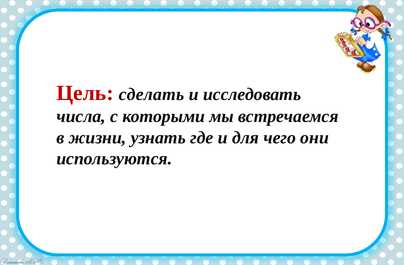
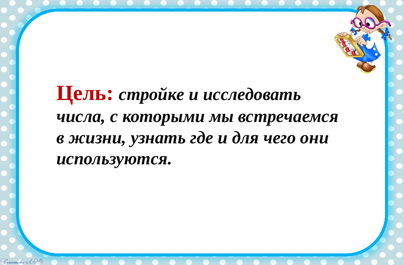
сделать: сделать -> стройке (152, 94)
